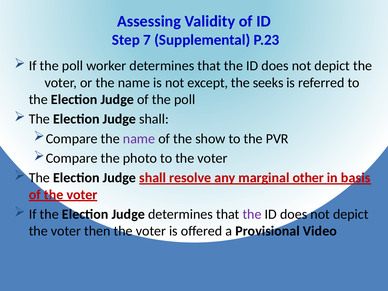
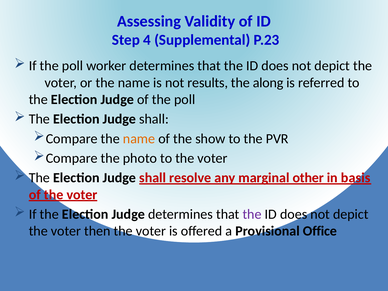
7: 7 -> 4 (147, 40)
except: except -> results (208, 83)
seeks: seeks -> along (268, 83)
name colour: purple -> orange (139, 139)
Video: Video -> Office (320, 231)
